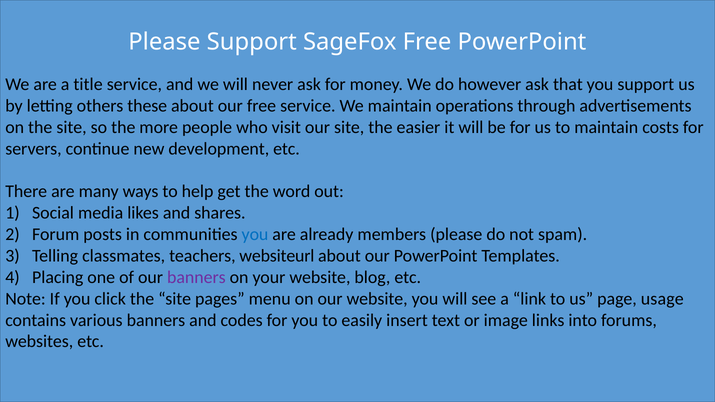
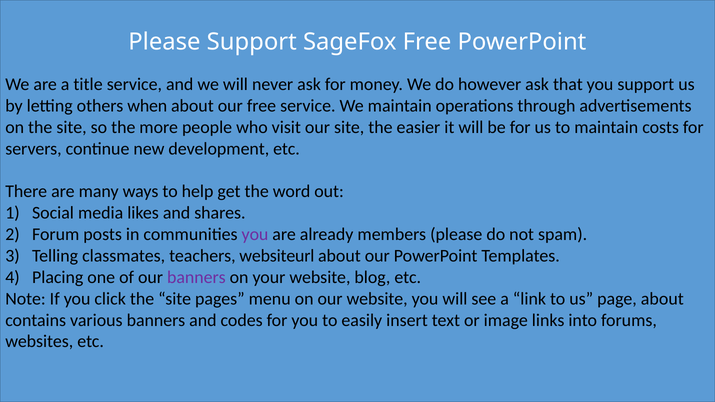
these: these -> when (147, 106)
you colour: blue -> purple (255, 235)
page usage: usage -> about (662, 299)
